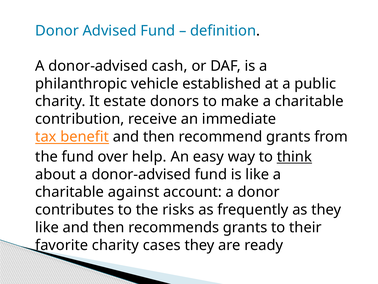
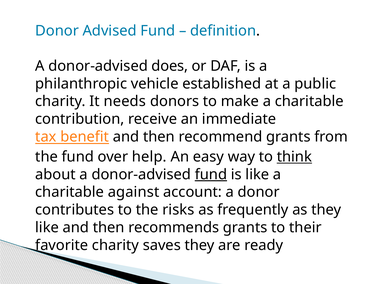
cash: cash -> does (170, 66)
estate: estate -> needs (125, 101)
fund underline: none -> present (211, 174)
cases: cases -> saves (162, 245)
